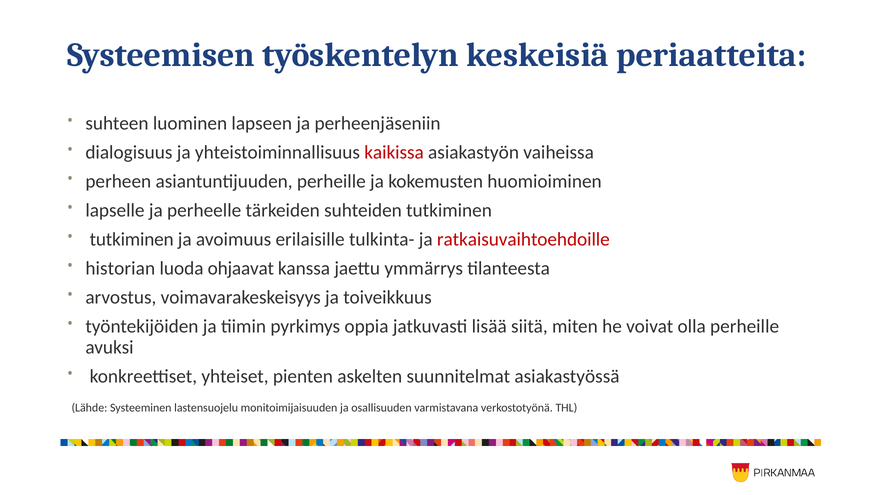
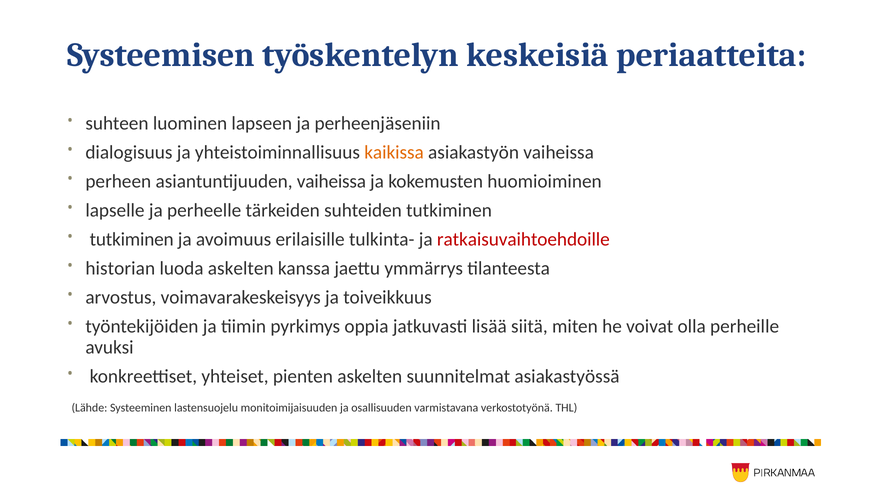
kaikissa colour: red -> orange (394, 153)
asiantuntijuuden perheille: perheille -> vaiheissa (331, 182)
luoda ohjaavat: ohjaavat -> askelten (241, 269)
